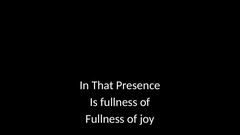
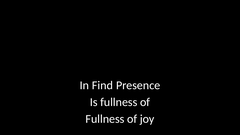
That: That -> Find (102, 85)
